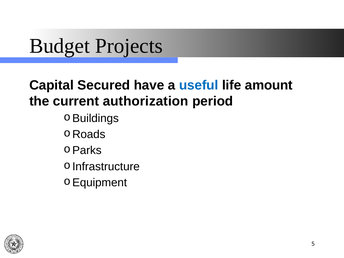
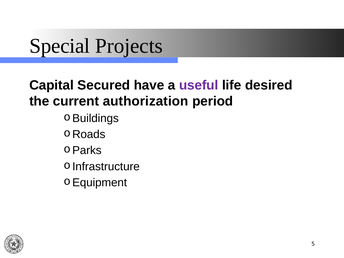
Budget: Budget -> Special (60, 46)
useful colour: blue -> purple (199, 85)
amount: amount -> desired (269, 85)
